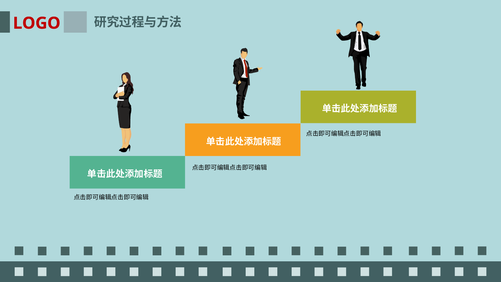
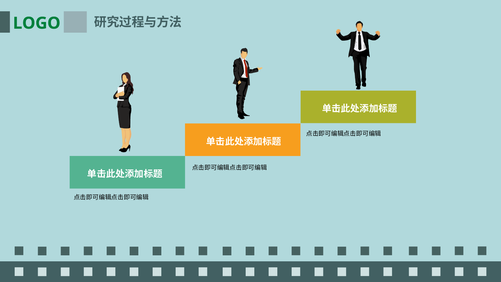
LOGO colour: red -> green (37, 23)
